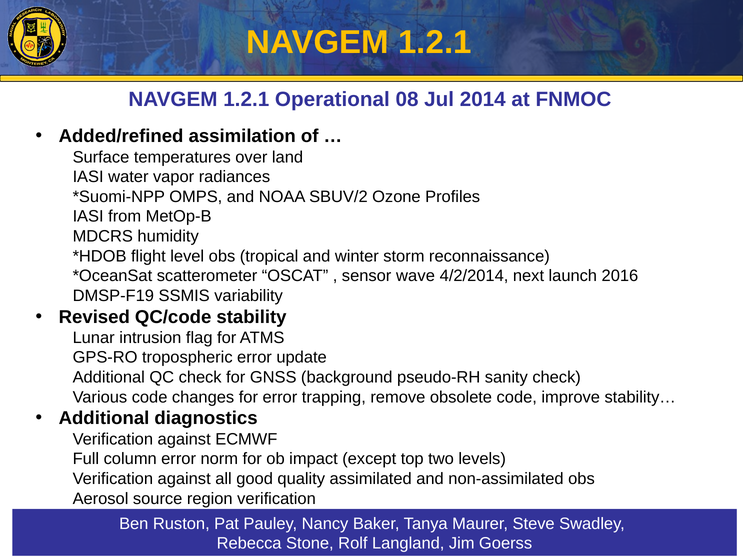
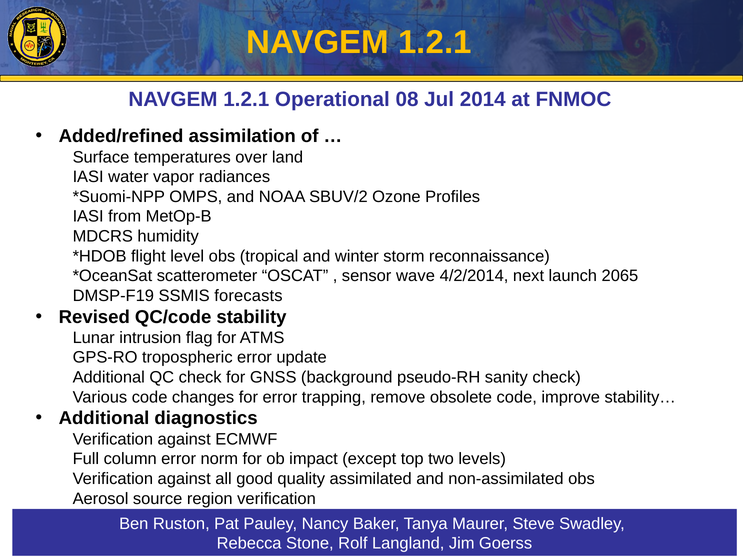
2016: 2016 -> 2065 (620, 276)
variability: variability -> forecasts (248, 296)
